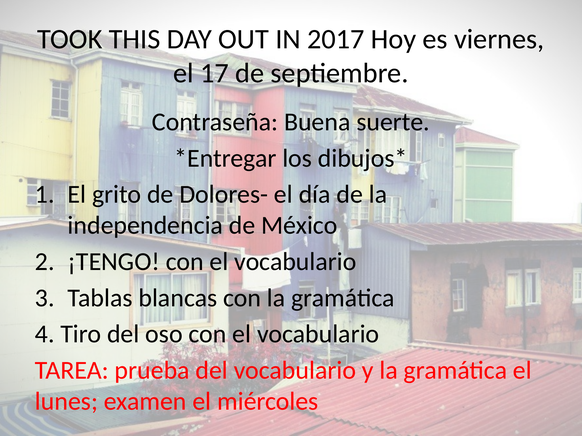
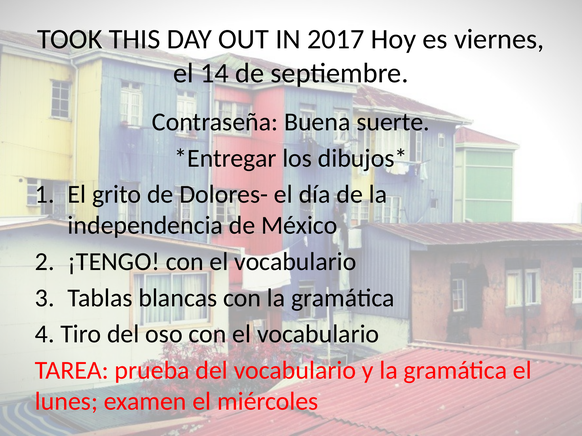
17: 17 -> 14 (214, 73)
